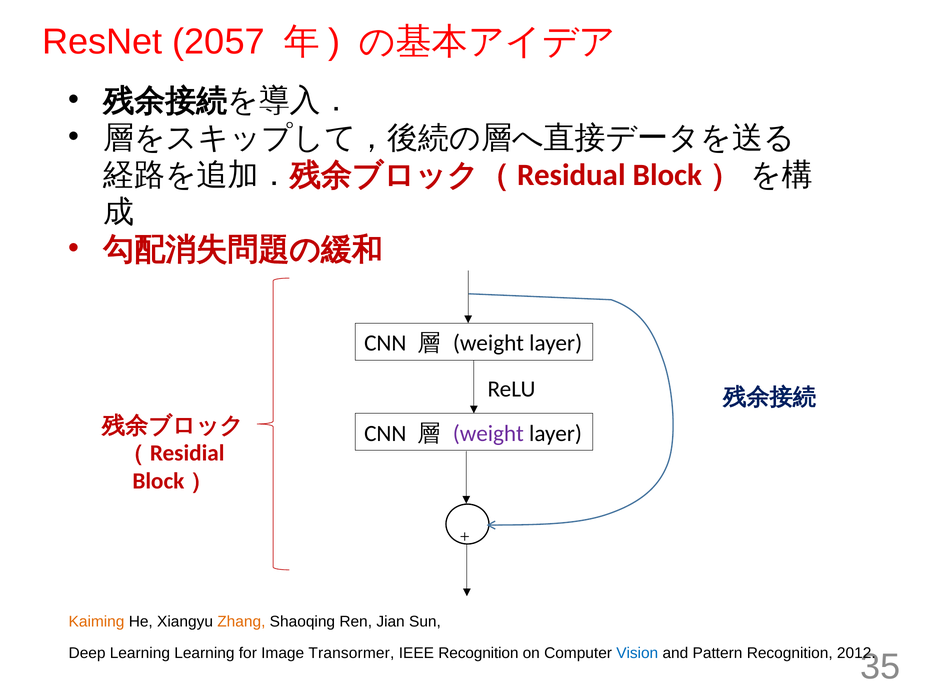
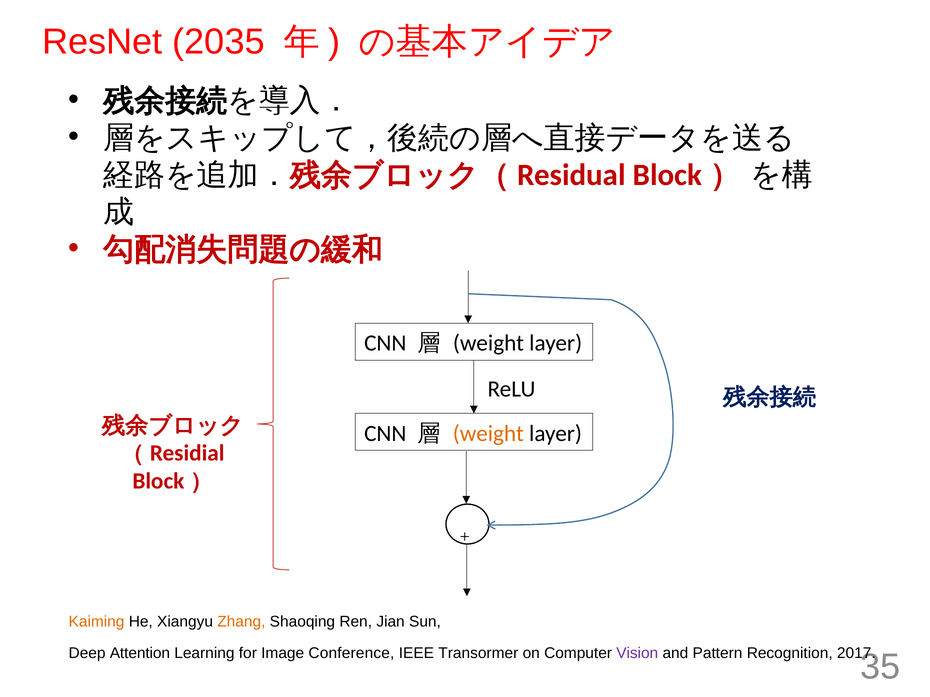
2057: 2057 -> 2035 (219, 42)
weight colour: purple -> orange (488, 434)
Deep Learning: Learning -> Attention (140, 654)
Transormer: Transormer -> Conference (351, 654)
IEEE Recognition: Recognition -> Transormer (478, 654)
Vision colour: blue -> purple (637, 654)
2012: 2012 -> 2017 (856, 654)
